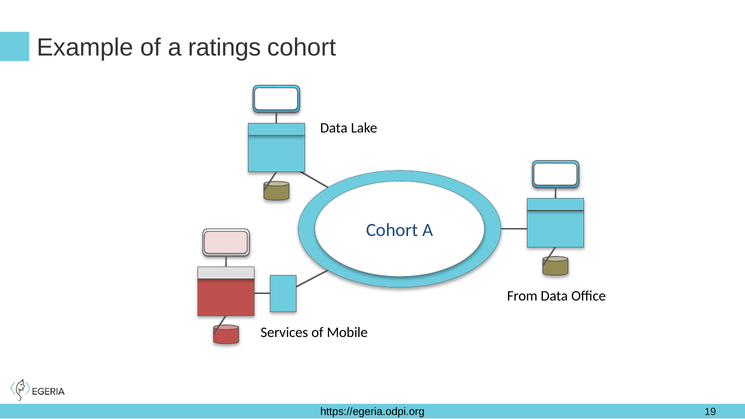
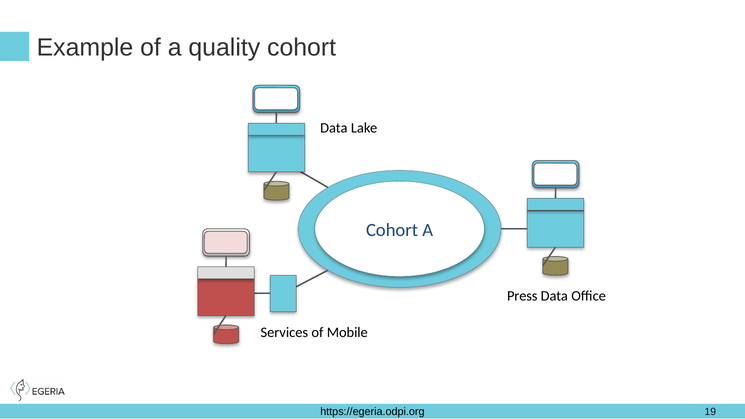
ratings: ratings -> quality (224, 48)
From: From -> Press (522, 296)
